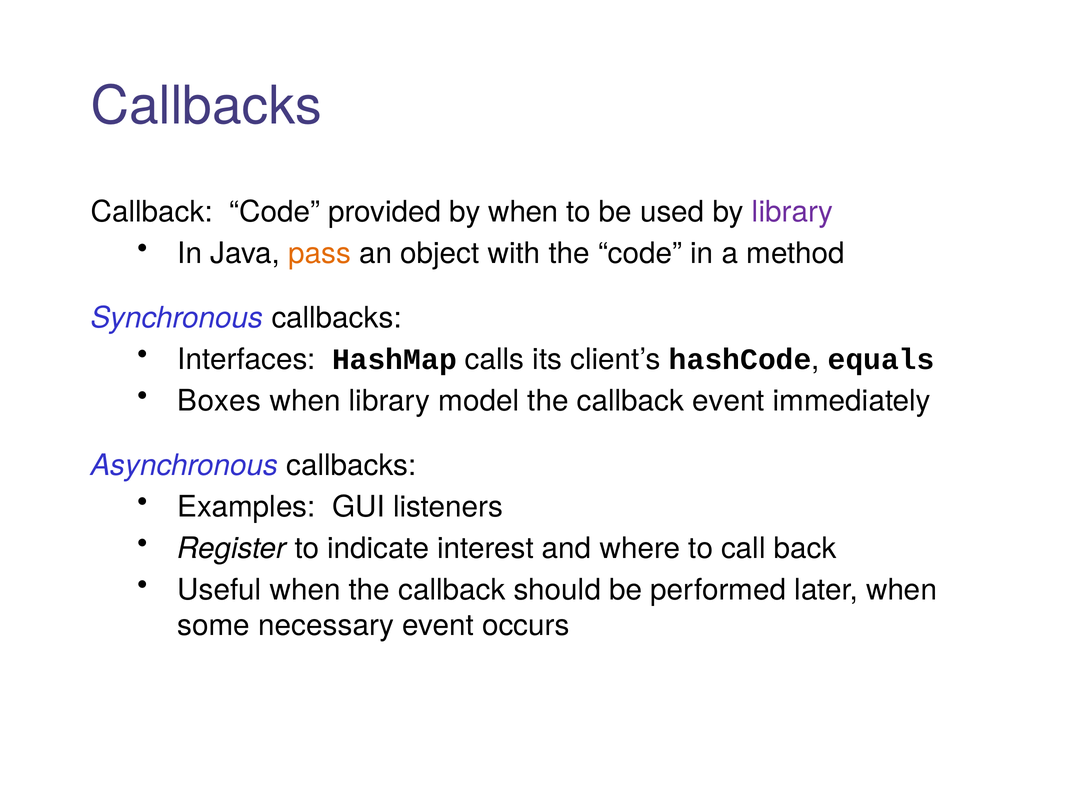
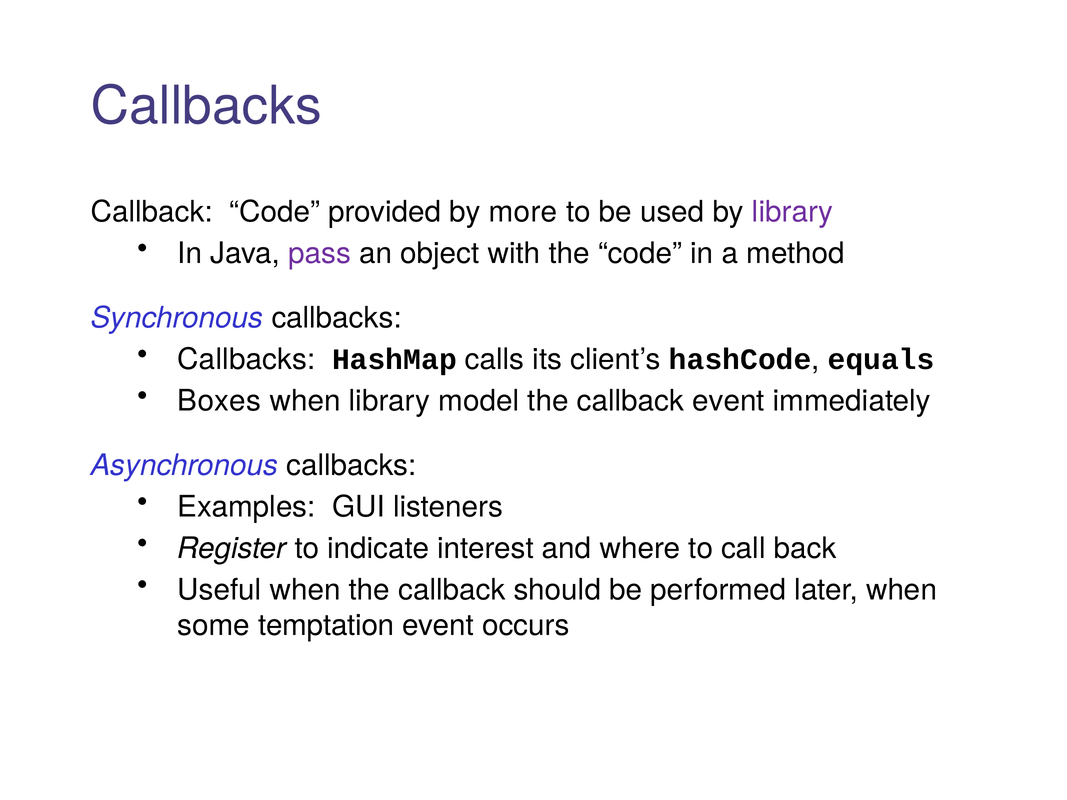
by when: when -> more (523, 212)
pass colour: orange -> purple (320, 254)
Interfaces: Interfaces -> Callbacks (246, 360)
necessary: necessary -> temptation (326, 626)
